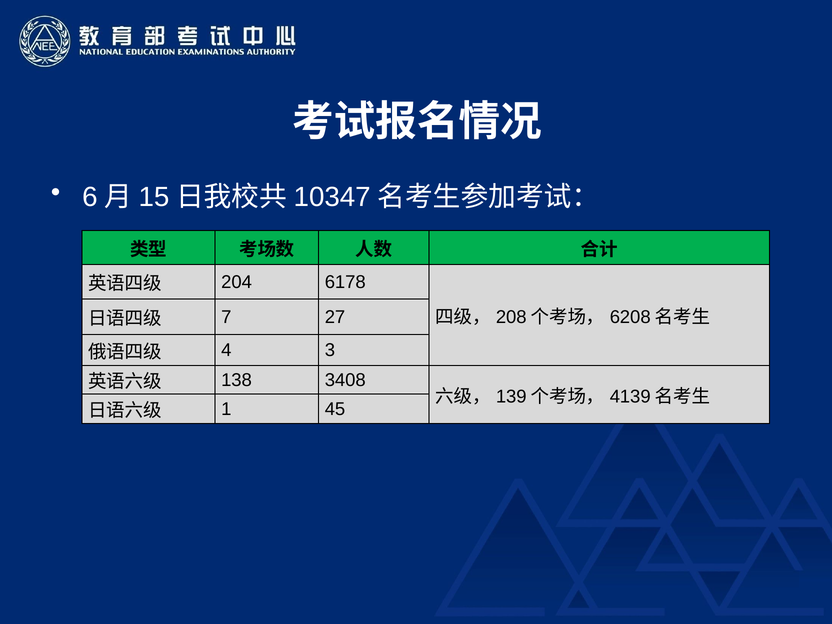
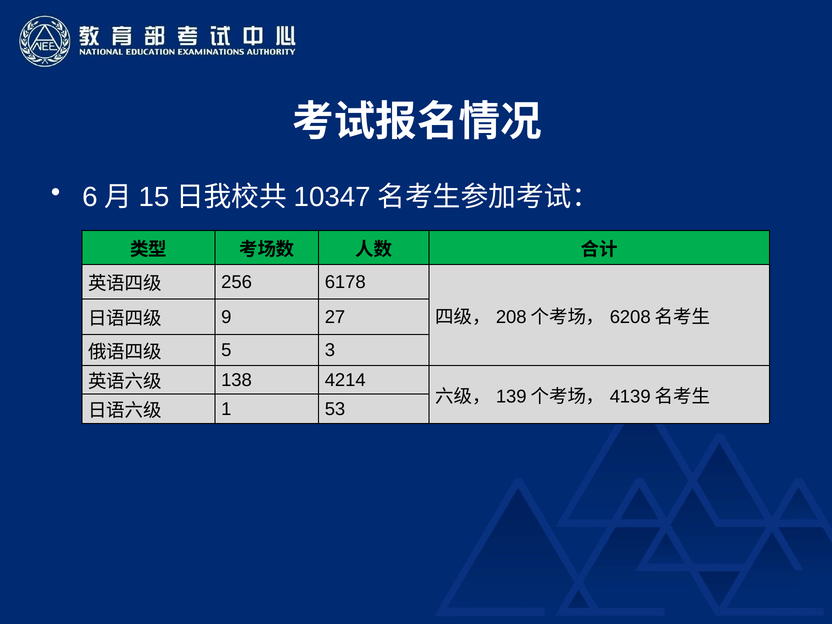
204: 204 -> 256 (237, 282)
7: 7 -> 9 (226, 317)
4: 4 -> 5 (226, 350)
3408: 3408 -> 4214 (345, 380)
45: 45 -> 53 (335, 409)
